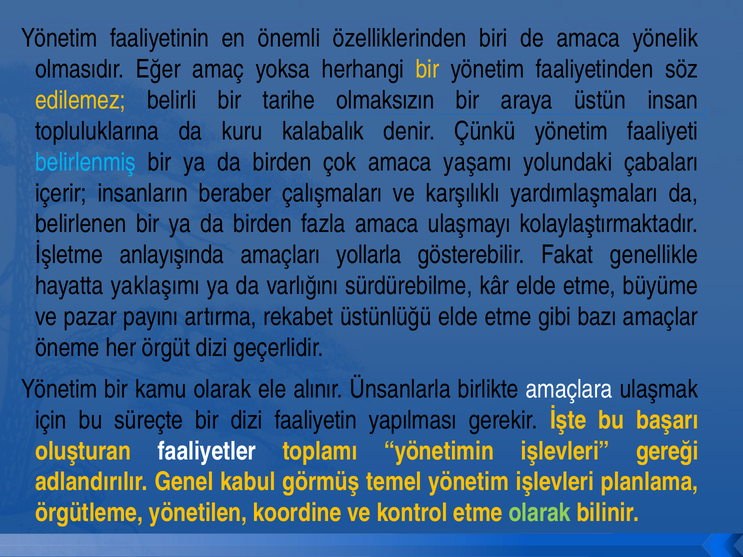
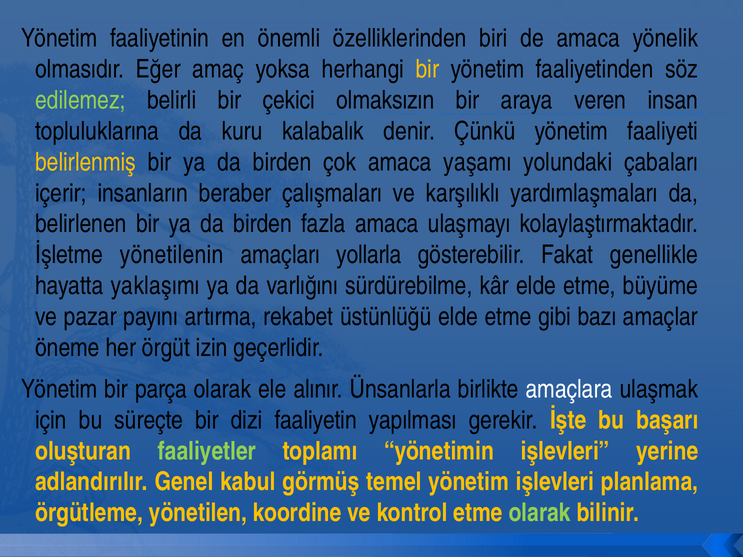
edilemez colour: yellow -> light green (80, 100)
tarihe: tarihe -> çekici (289, 100)
üstün: üstün -> veren (600, 100)
belirlenmiş colour: light blue -> yellow (86, 162)
anlayışında: anlayışında -> yönetilenin (172, 255)
örgüt dizi: dizi -> izin (212, 348)
kamu: kamu -> parça (161, 389)
faaliyetler colour: white -> light green (207, 451)
gereği: gereği -> yerine (667, 451)
